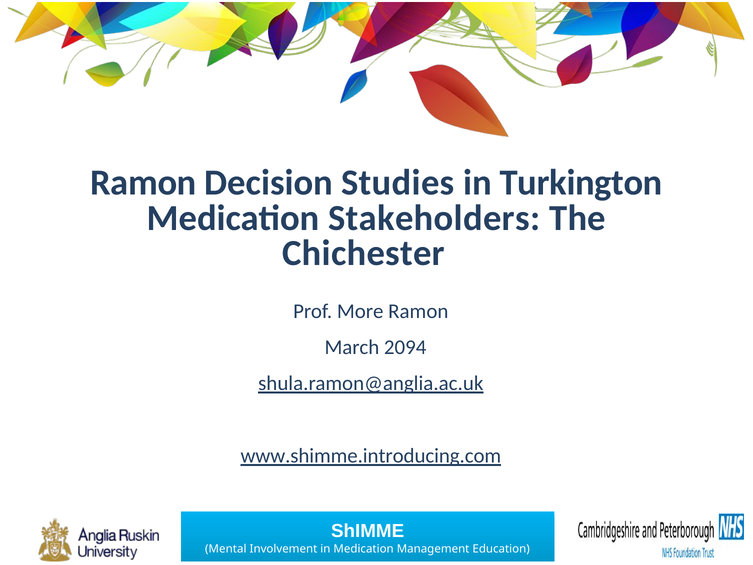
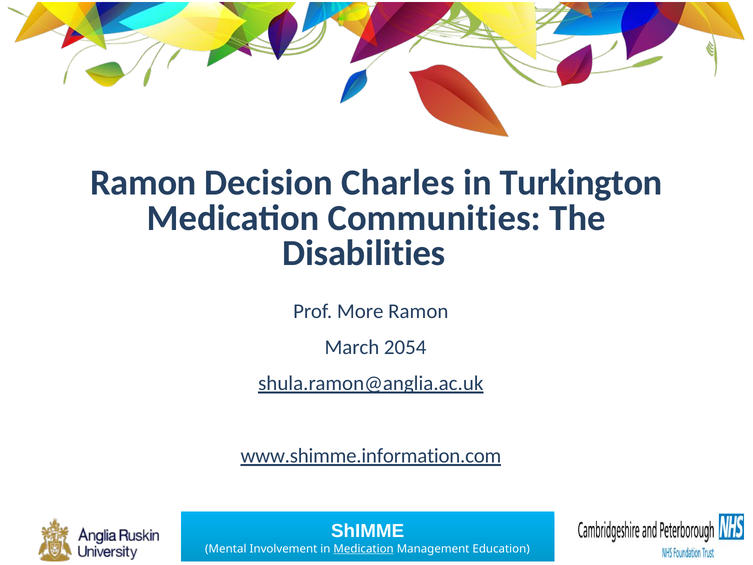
Studies: Studies -> Charles (398, 183)
Stakeholders: Stakeholders -> Communities (434, 218)
Chichester: Chichester -> Disabilities (364, 253)
2094: 2094 -> 2054 (405, 347)
www.shimme.introducing.com: www.shimme.introducing.com -> www.shimme.information.com (371, 456)
Medication underline: none -> present (364, 548)
